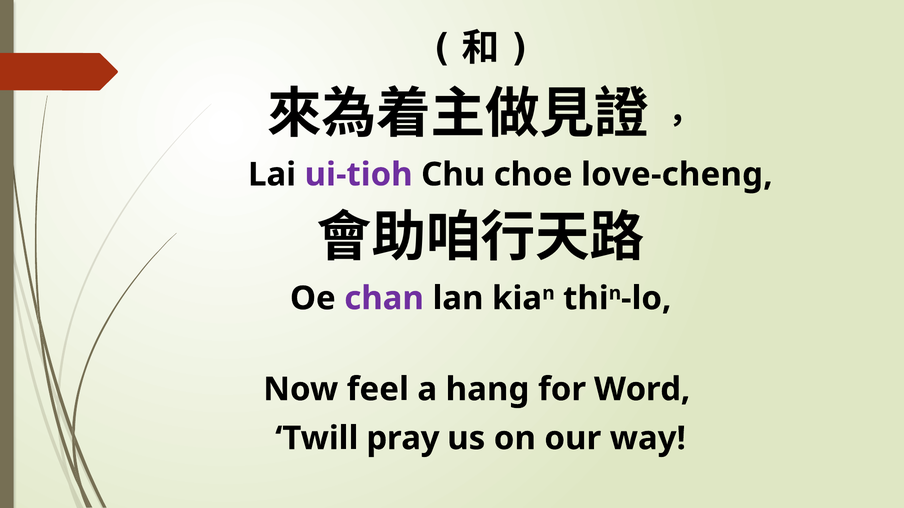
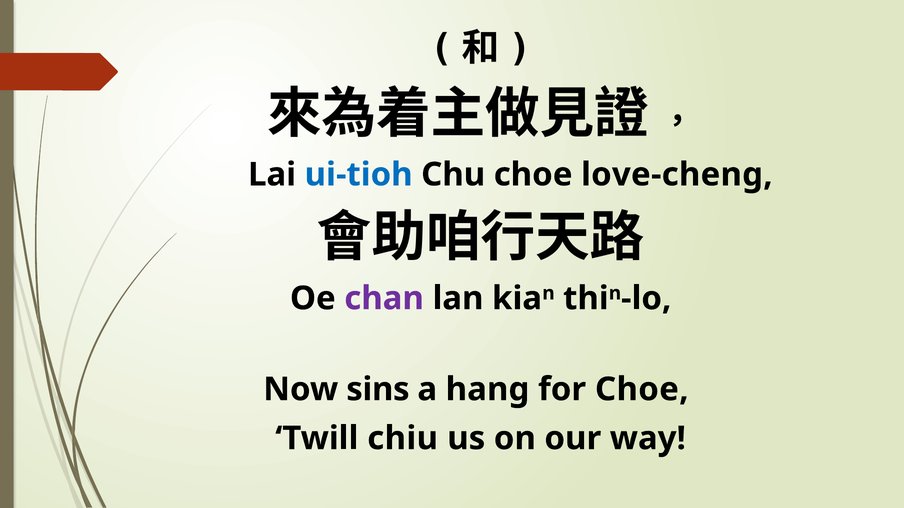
ui-tioh colour: purple -> blue (359, 175)
feel: feel -> sins (378, 390)
for Word: Word -> Choe (642, 390)
pray: pray -> chiu (403, 439)
